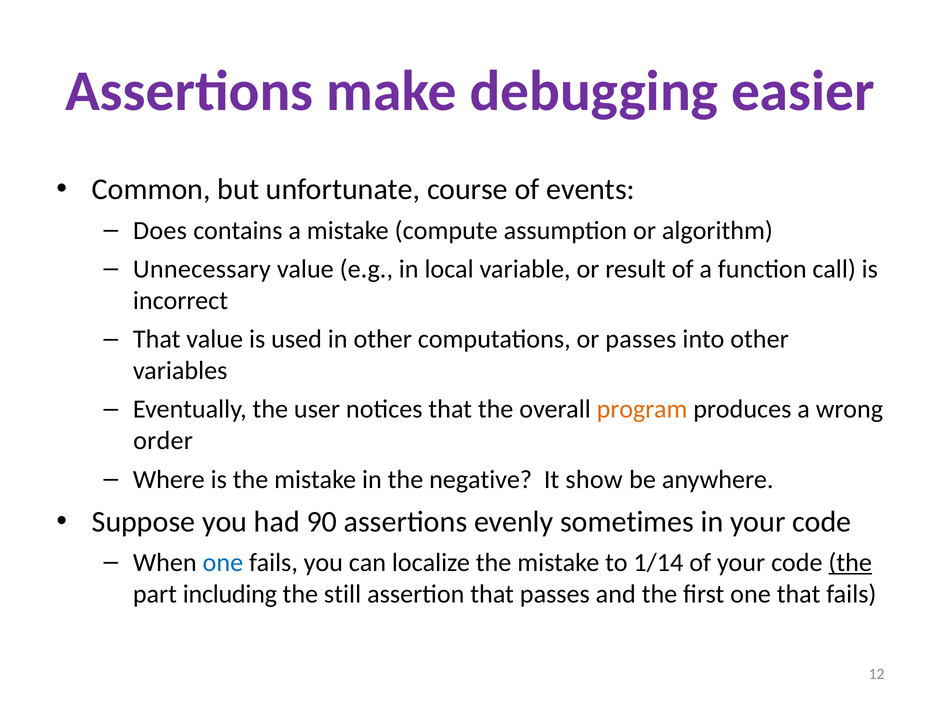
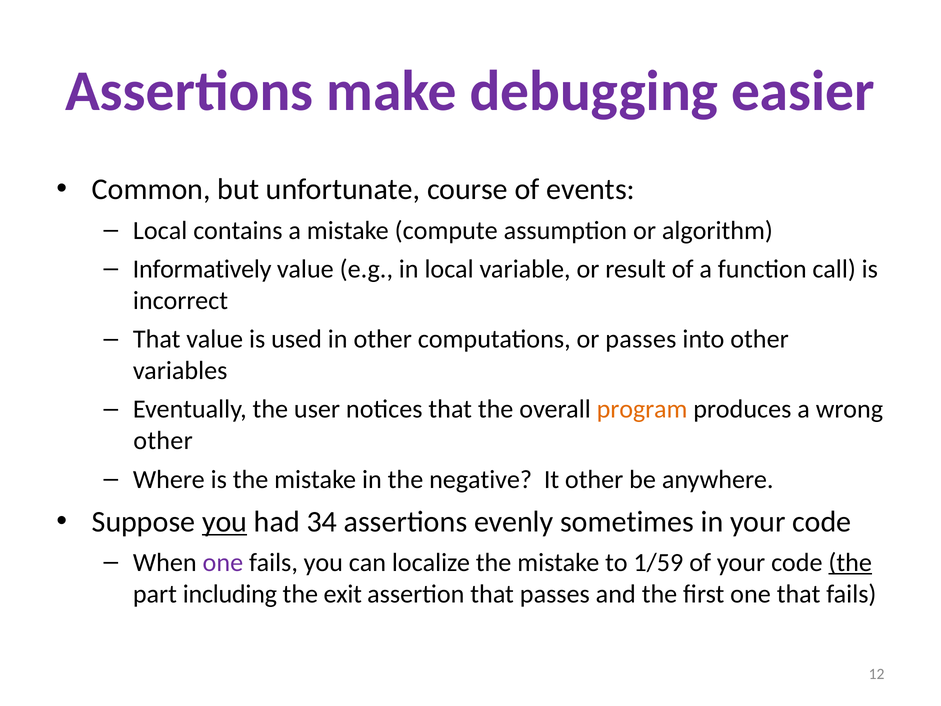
Does: Does -> Local (160, 230)
Unnecessary: Unnecessary -> Informatively (202, 269)
order: order -> other (163, 441)
It show: show -> other (594, 479)
you underline: none -> present (225, 522)
90: 90 -> 34 (322, 522)
one colour: blue -> purple (223, 562)
1/14: 1/14 -> 1/59 (658, 562)
still: still -> exit (343, 594)
